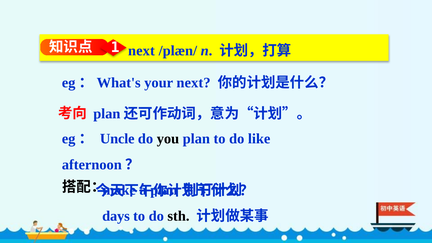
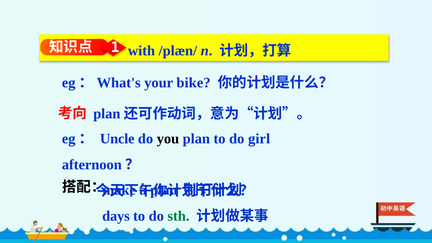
next: next -> with (142, 51)
your next: next -> bike (194, 83)
like: like -> girl (259, 139)
sth colour: black -> green (178, 216)
